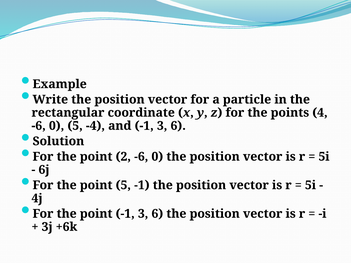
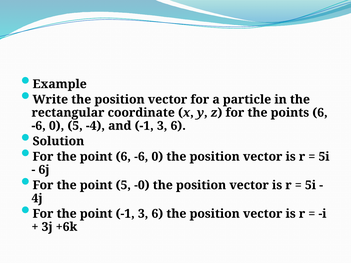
points 4: 4 -> 6 (320, 113)
point 2: 2 -> 6 (123, 157)
5 -1: -1 -> -0 (142, 185)
